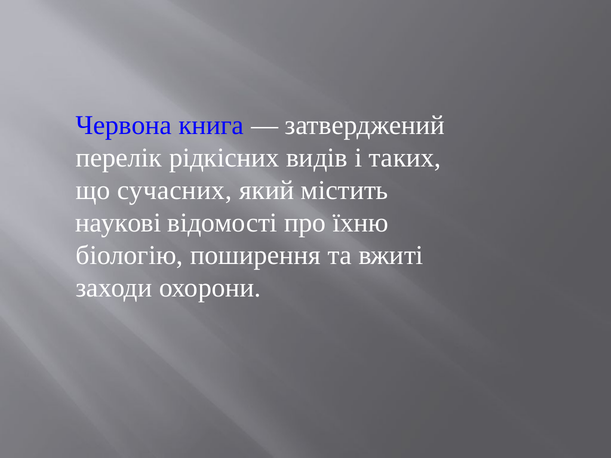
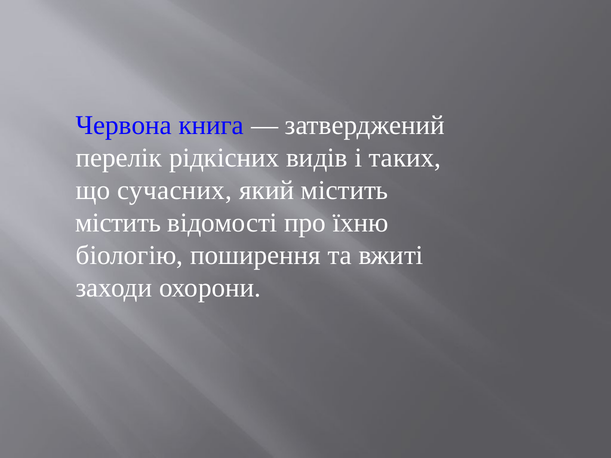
наукові: наукові -> містить (118, 223)
